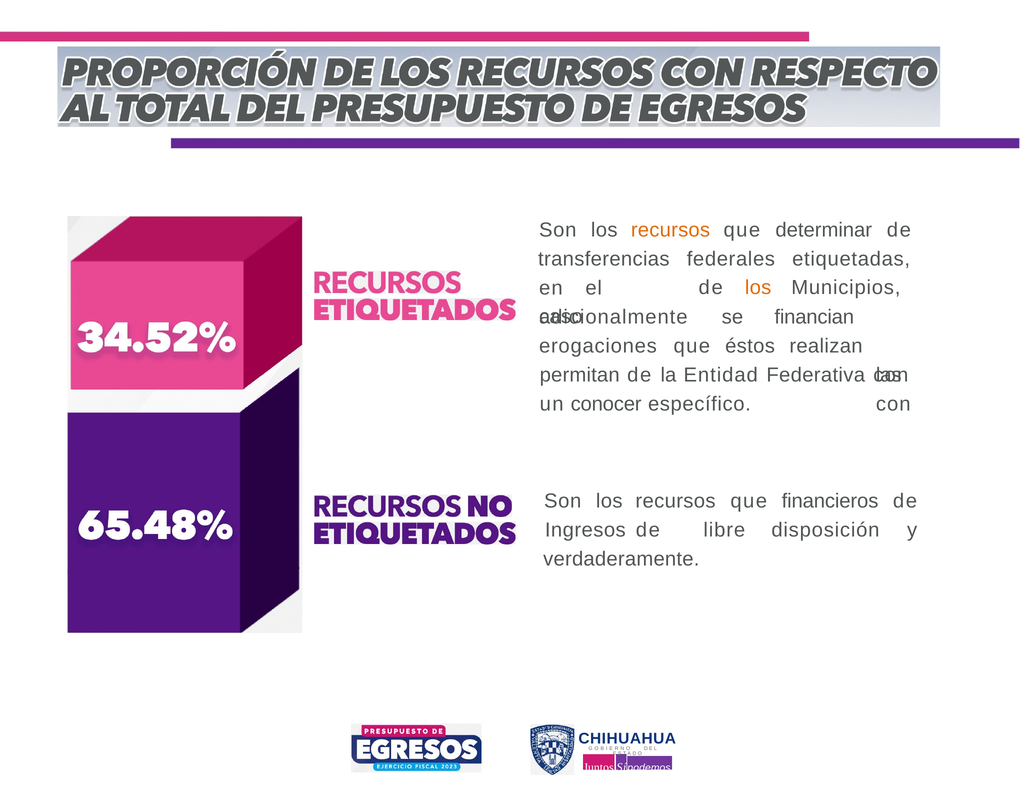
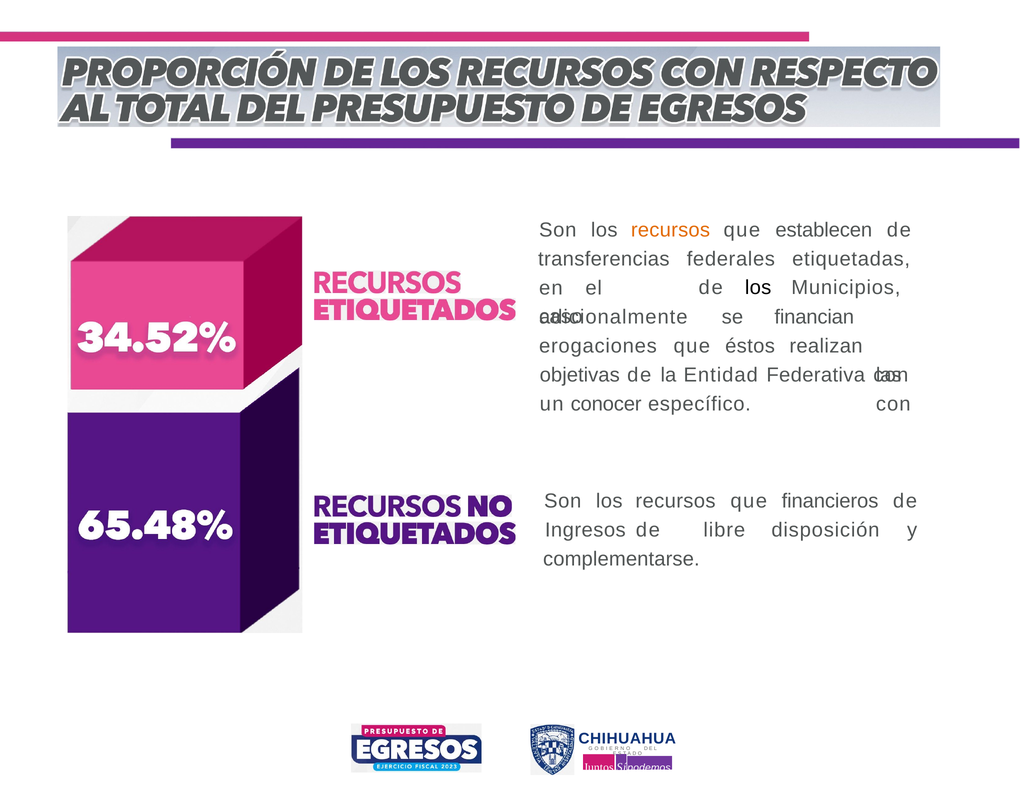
determinar: determinar -> establecen (824, 230)
los colour: orange -> black (758, 288)
permitan: permitan -> objetivas (580, 375)
verdaderamente: verdaderamente -> complementarse (621, 559)
